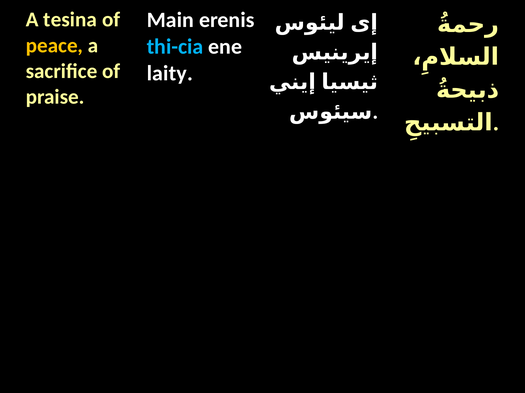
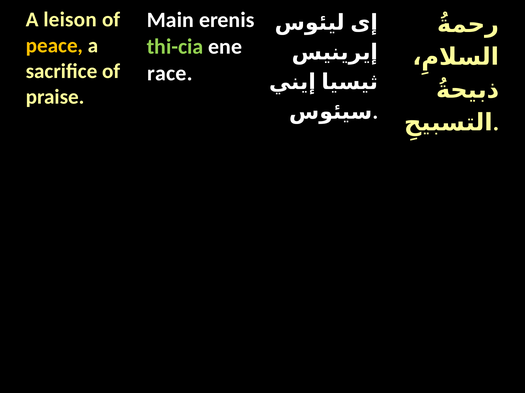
tesina: tesina -> leison (70, 20)
thi-cia colour: light blue -> light green (175, 47)
laity: laity -> race (170, 74)
